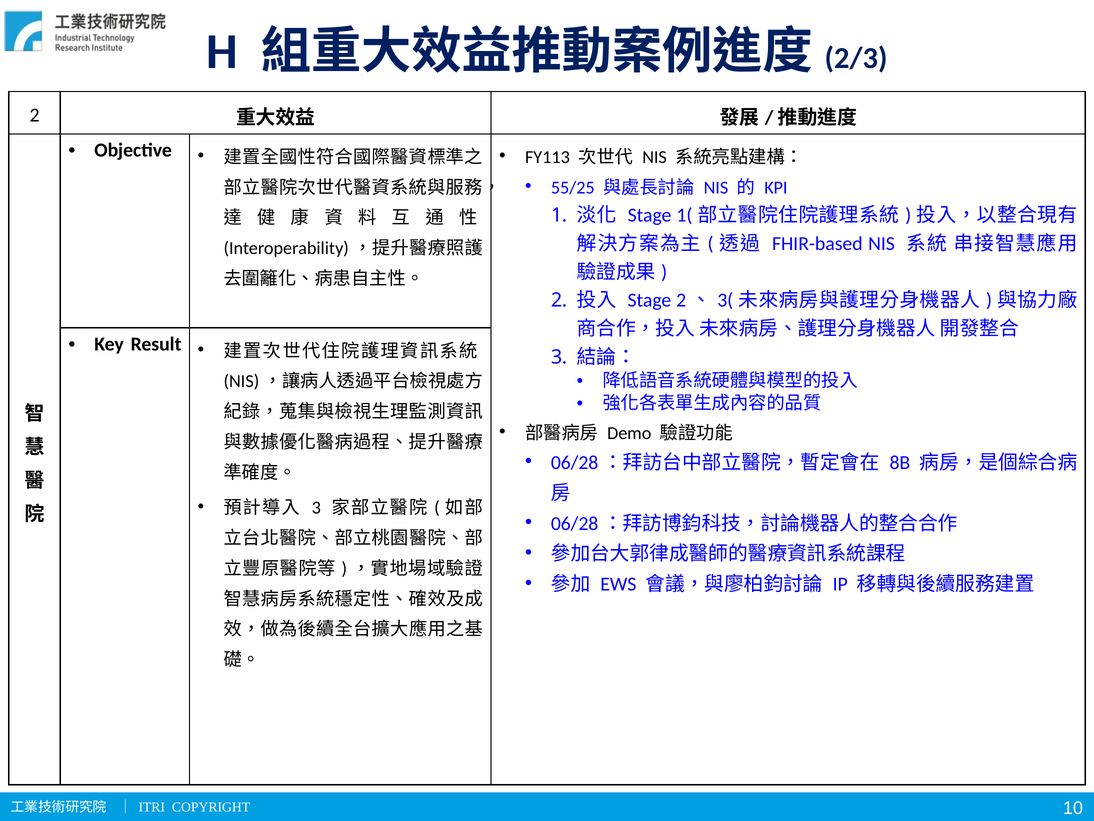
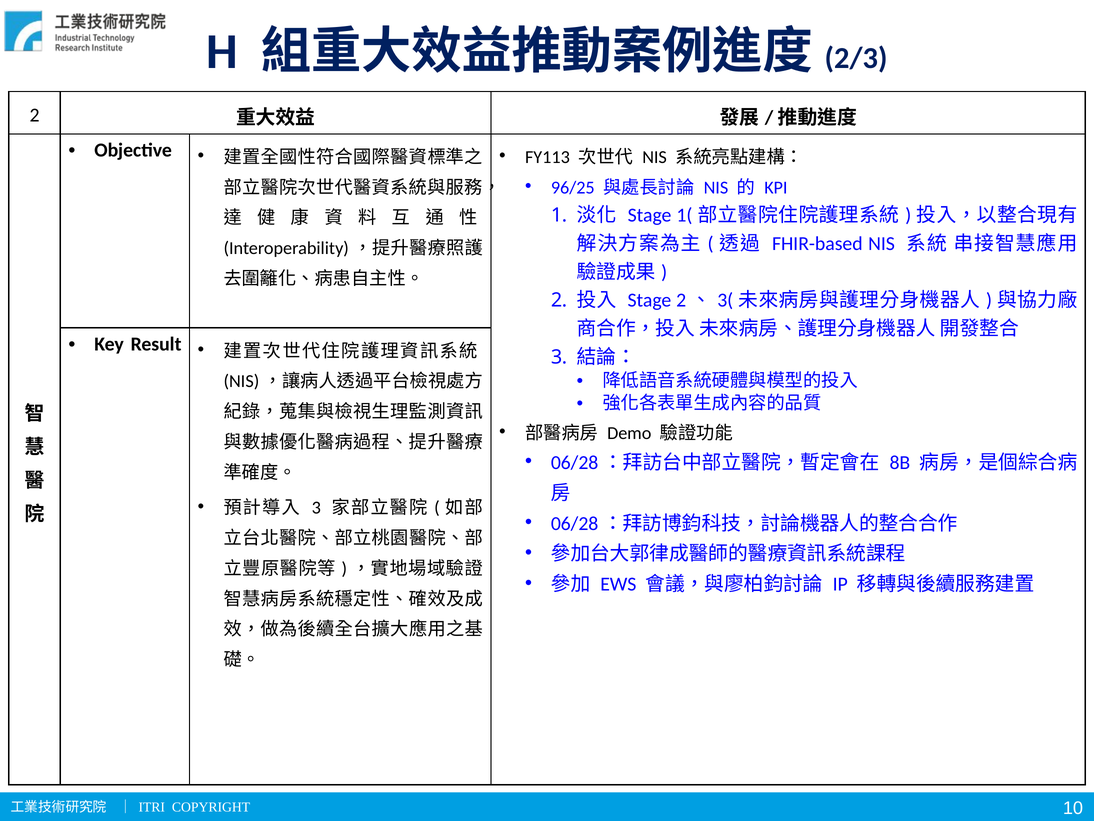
55/25: 55/25 -> 96/25 (573, 187)
